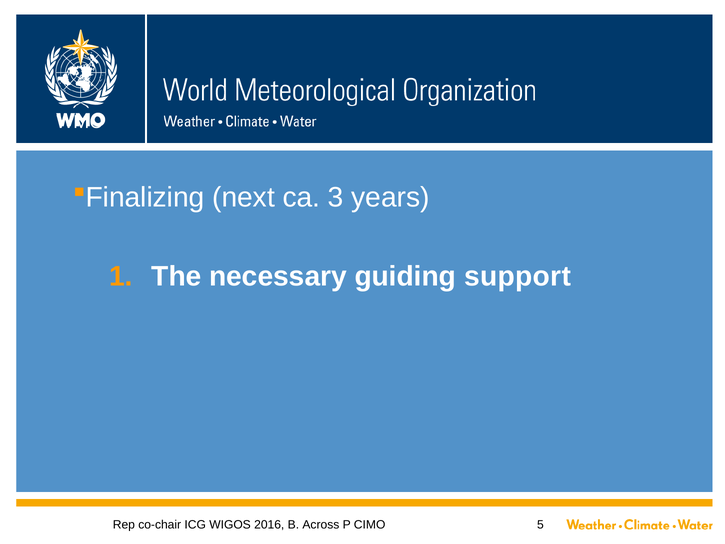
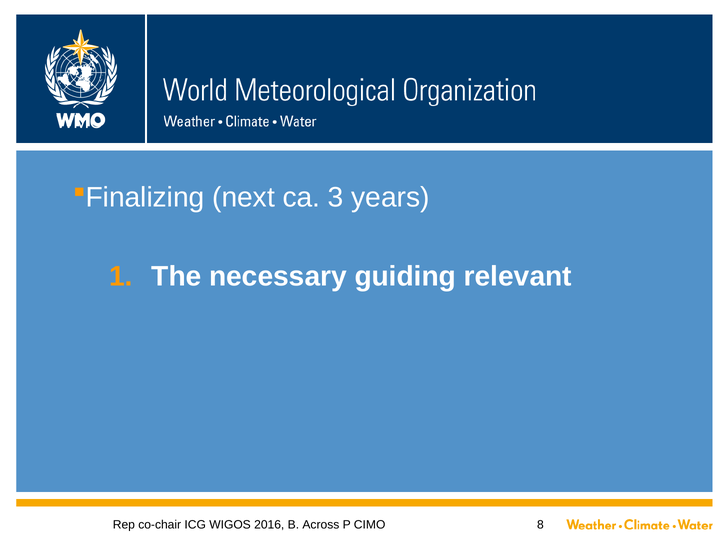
support: support -> relevant (518, 276)
5: 5 -> 8 (540, 524)
